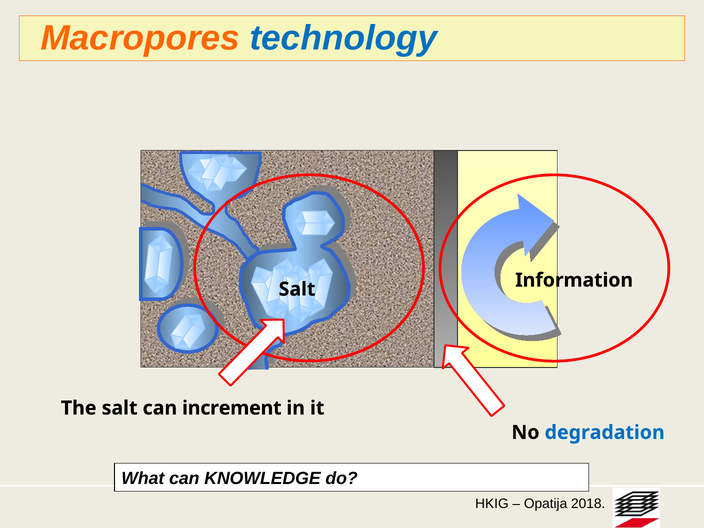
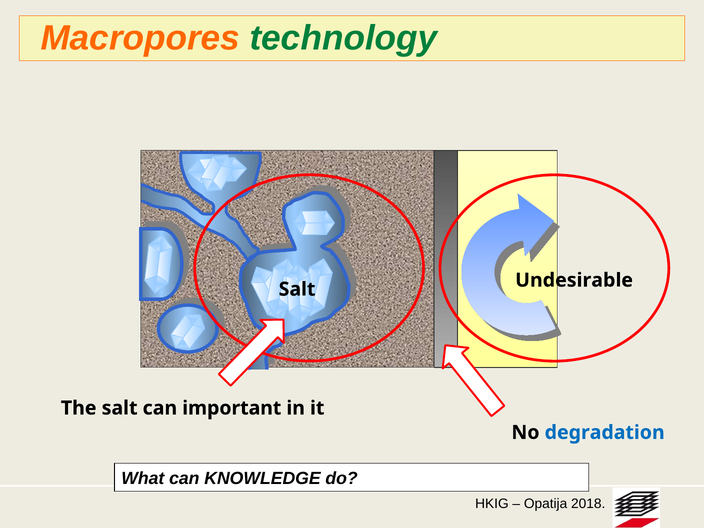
technology colour: blue -> green (343, 38)
Information: Information -> Undesirable (574, 280)
increment: increment -> important (232, 408)
